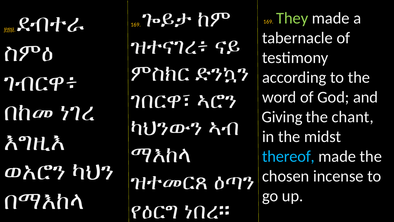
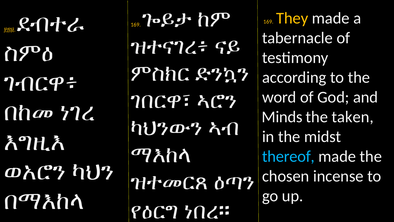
They colour: light green -> yellow (292, 18)
Giving: Giving -> Minds (282, 117)
chant: chant -> taken (353, 117)
